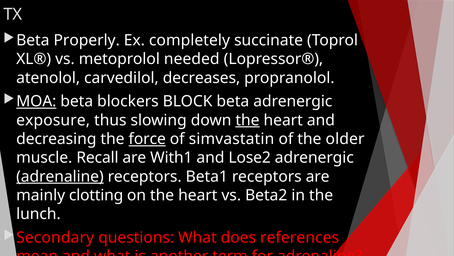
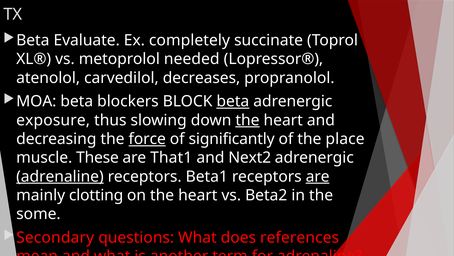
Properly: Properly -> Evaluate (87, 40)
MOA underline: present -> none (36, 101)
beta underline: none -> present (233, 101)
simvastatin: simvastatin -> significantly (232, 139)
older: older -> place (345, 139)
Recall: Recall -> These (97, 157)
With1: With1 -> That1 (171, 157)
Lose2: Lose2 -> Next2 (250, 157)
are underline: none -> present (318, 176)
lunch: lunch -> some (38, 214)
